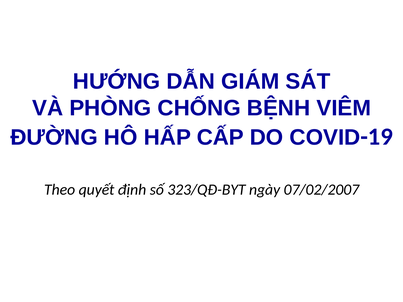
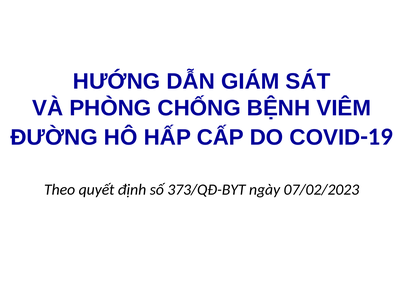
323/QĐ-BYT: 323/QĐ-BYT -> 373/QĐ-BYT (206, 190)
07/02/2007: 07/02/2007 -> 07/02/2023 (321, 190)
